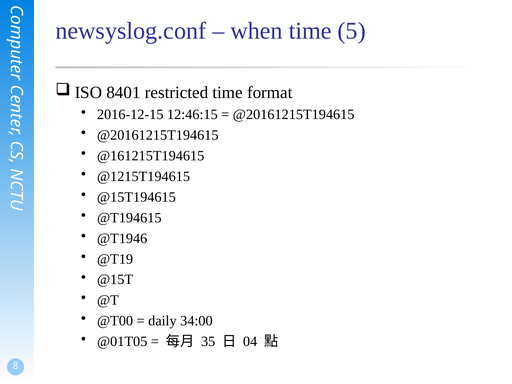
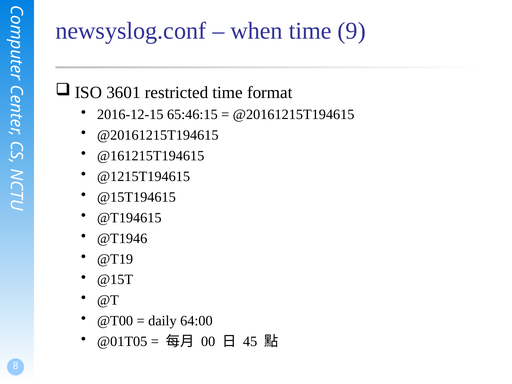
5: 5 -> 9 (352, 31)
8401: 8401 -> 3601 (123, 93)
12:46:15: 12:46:15 -> 65:46:15 (192, 115)
34:00: 34:00 -> 64:00 (196, 321)
35: 35 -> 00 (208, 341)
04: 04 -> 45 (250, 341)
